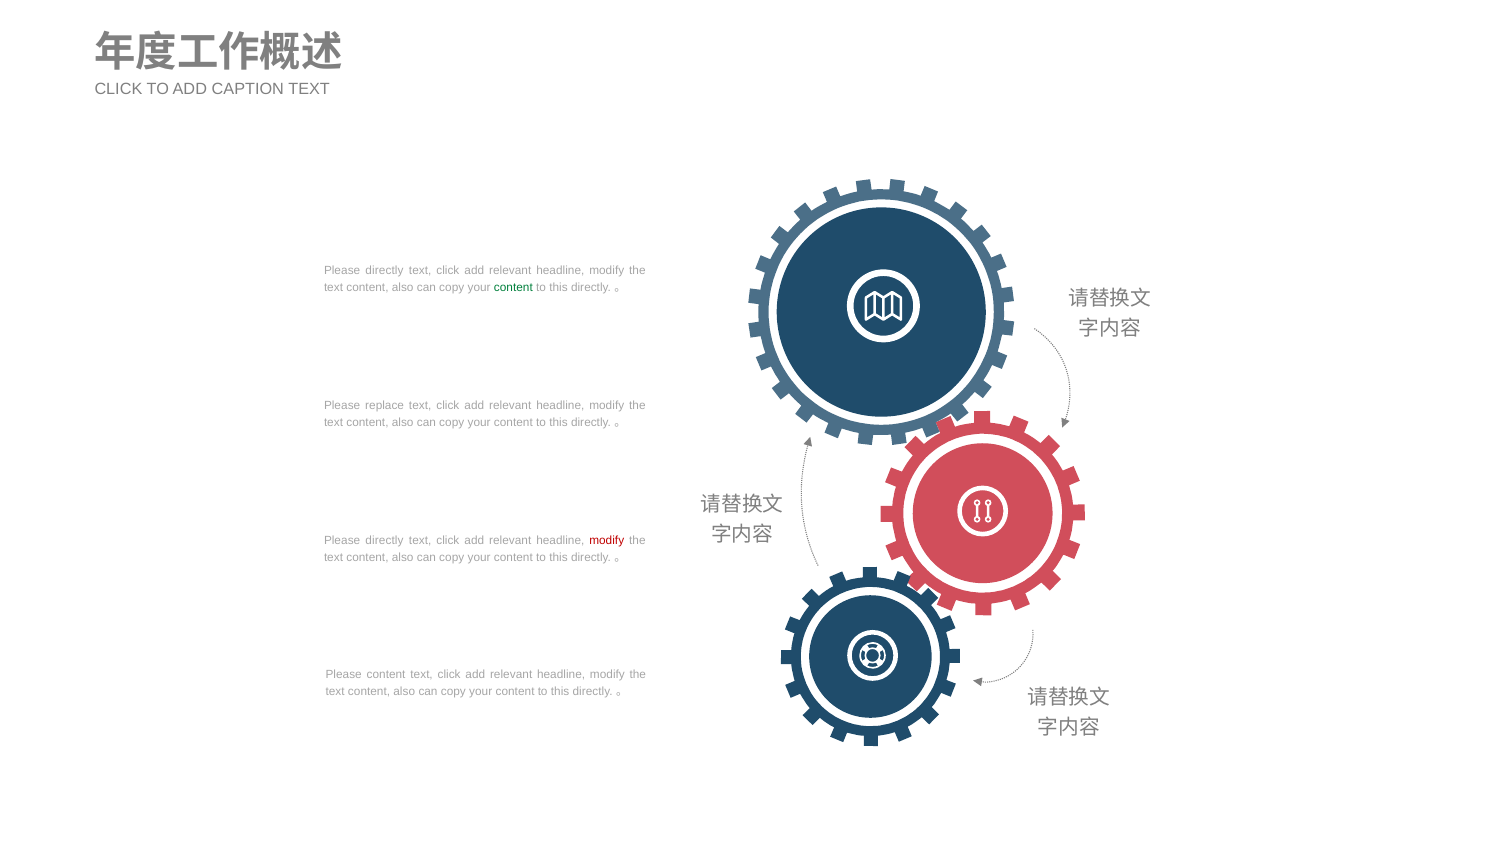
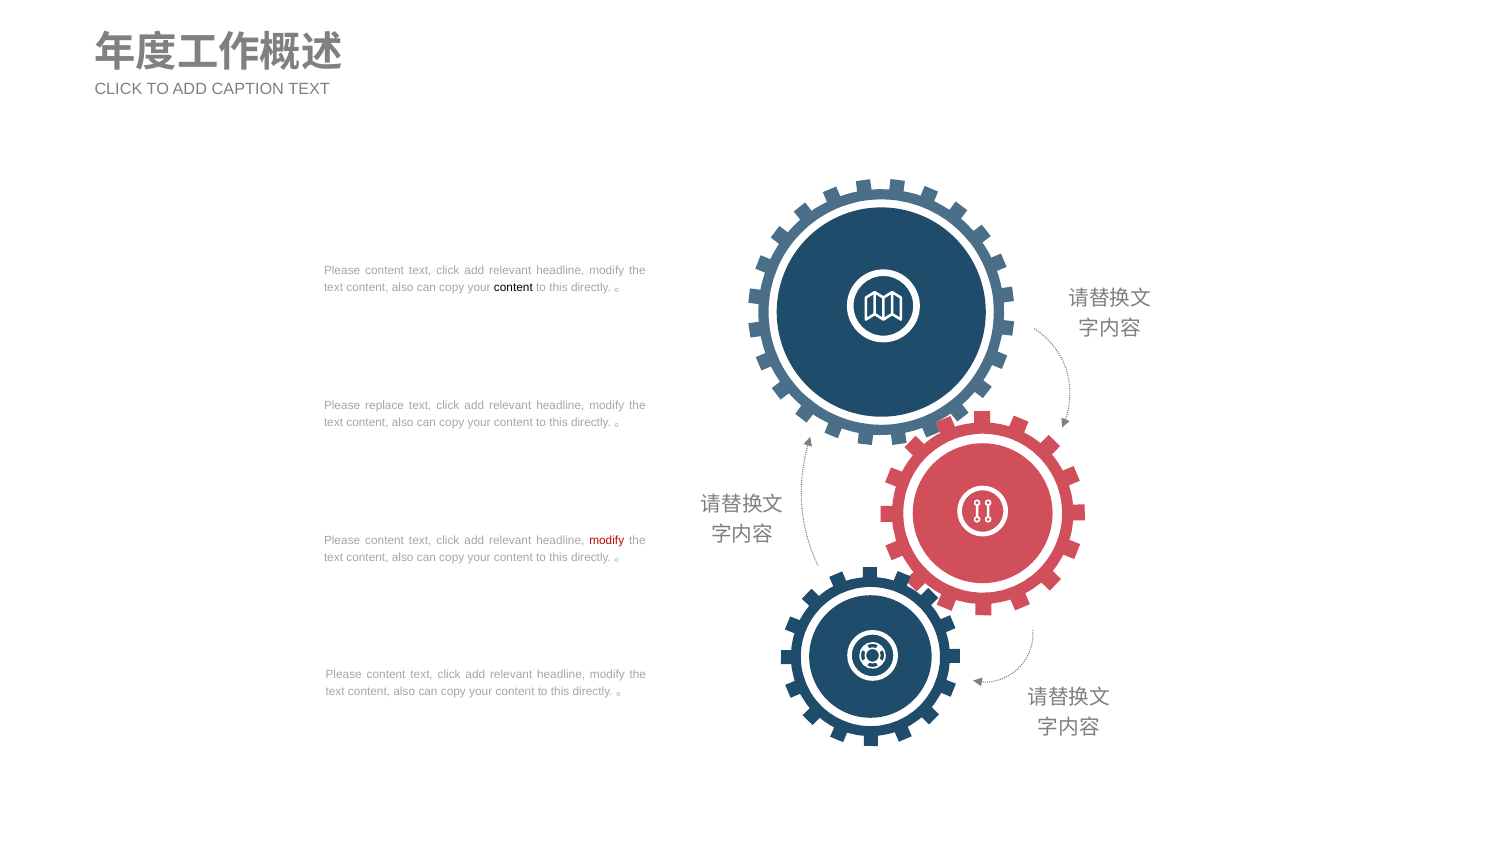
directly: directly -> content (385, 270)
content colour: green -> black (513, 287)
directly: directly -> content (385, 540)
